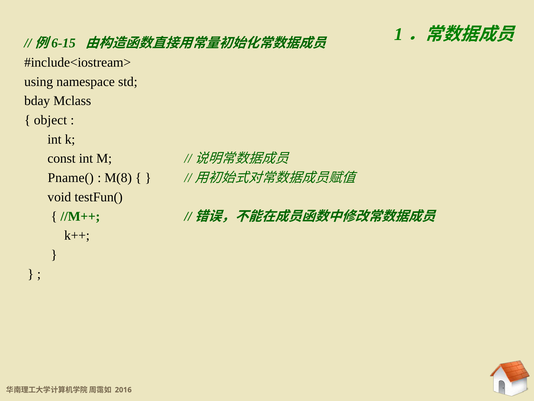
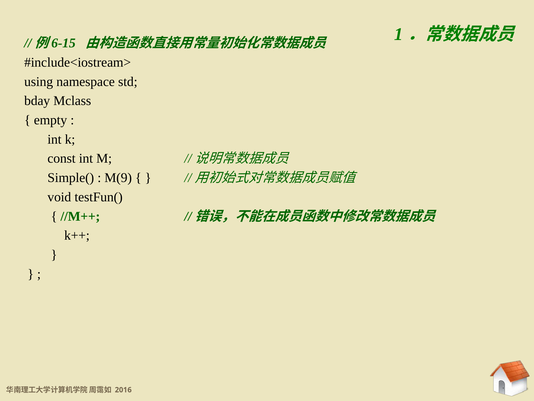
object: object -> empty (51, 120)
Pname(: Pname( -> Simple( (71, 178)
M(8: M(8 -> M(9 (118, 178)
